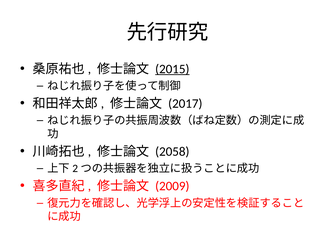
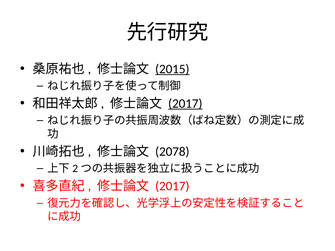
2017 underline: none -> present (185, 104)
2058: 2058 -> 2078 (172, 152)
2009: 2009 -> 2017 (172, 186)
